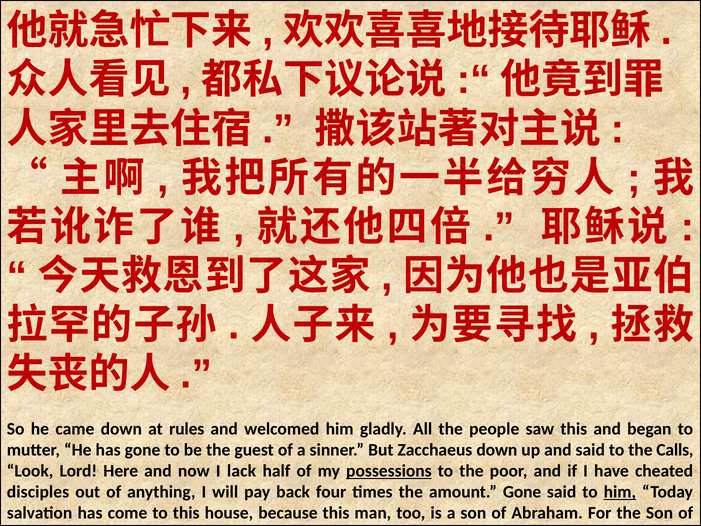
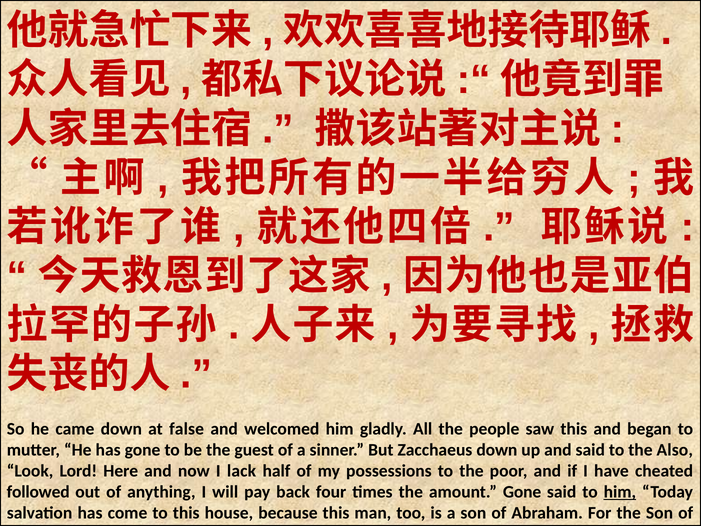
rules: rules -> false (187, 429)
Calls: Calls -> Also (675, 450)
possessions underline: present -> none (389, 471)
disciples: disciples -> followed (38, 492)
